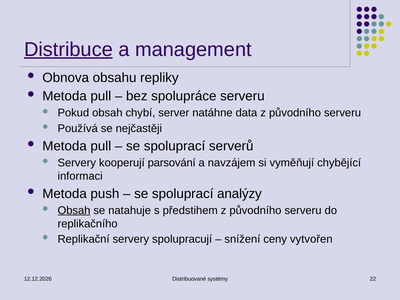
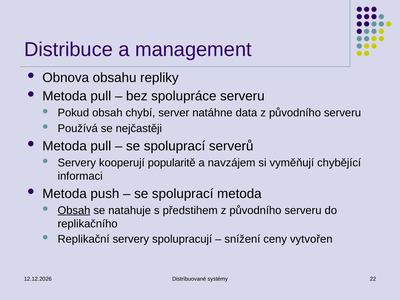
Distribuce underline: present -> none (68, 49)
parsování: parsování -> popularitě (172, 163)
spoluprací analýzy: analýzy -> metoda (239, 194)
